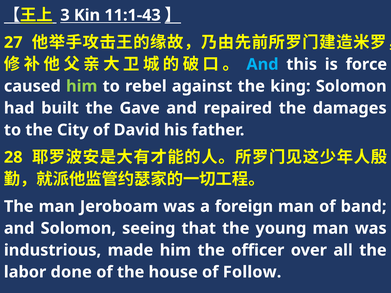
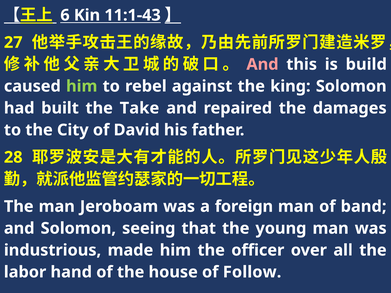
3: 3 -> 6 (65, 15)
And colour: light blue -> pink (262, 64)
force: force -> build (366, 64)
Gave: Gave -> Take (139, 108)
done: done -> hand (71, 272)
